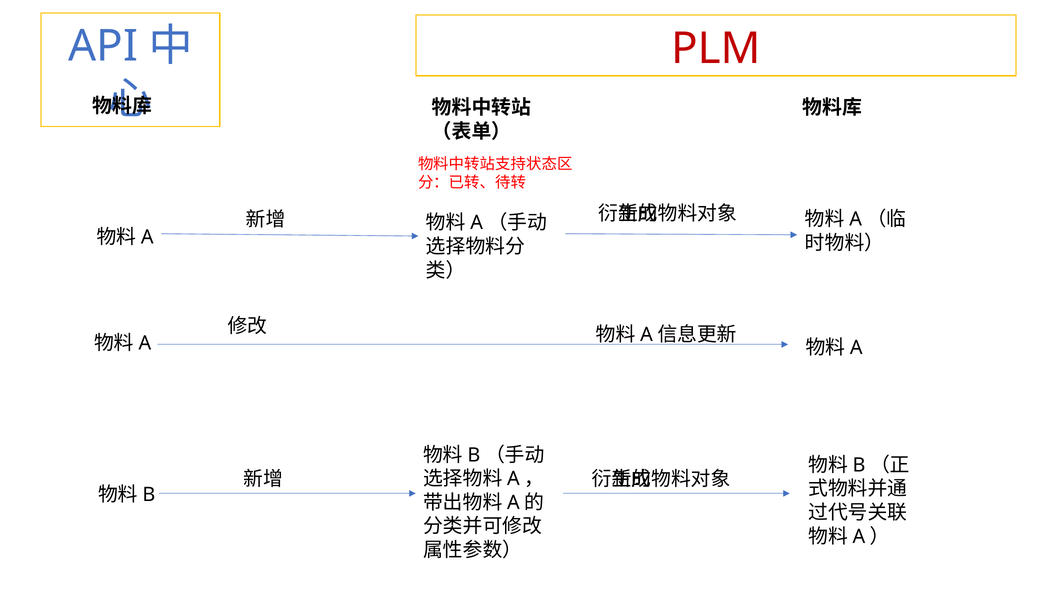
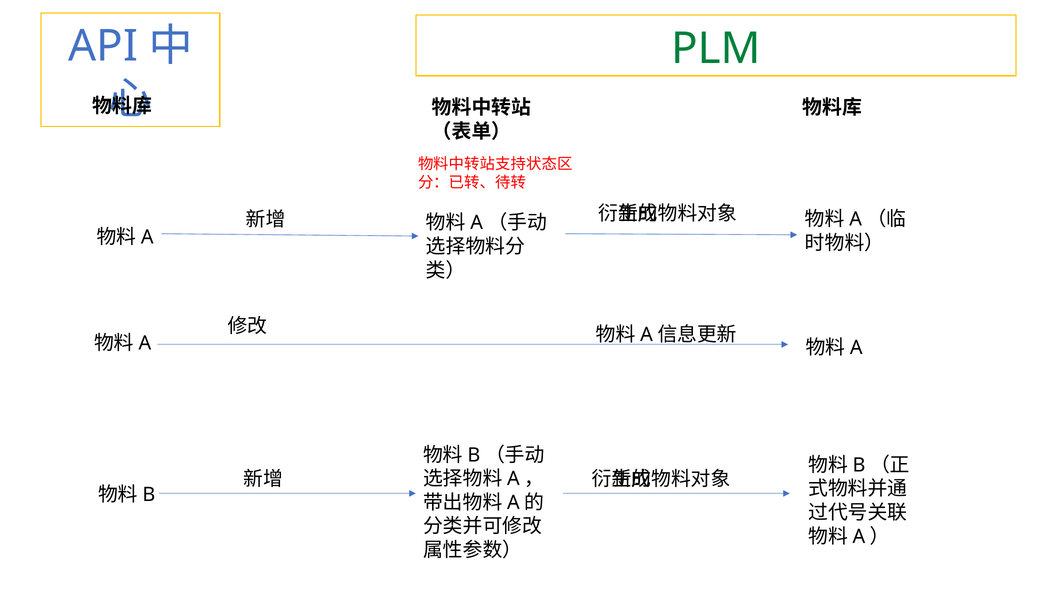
PLM colour: red -> green (716, 48)
